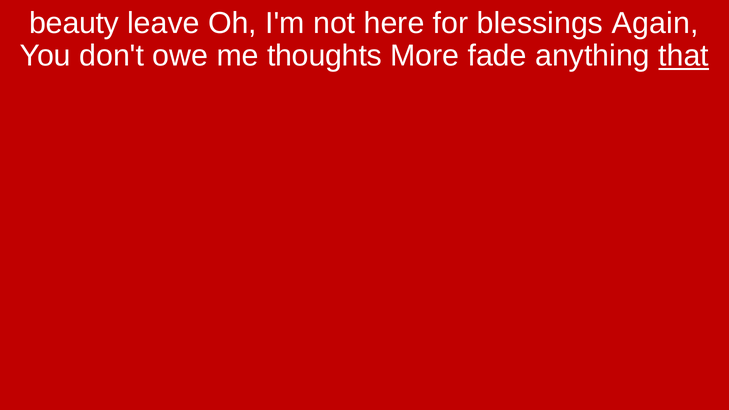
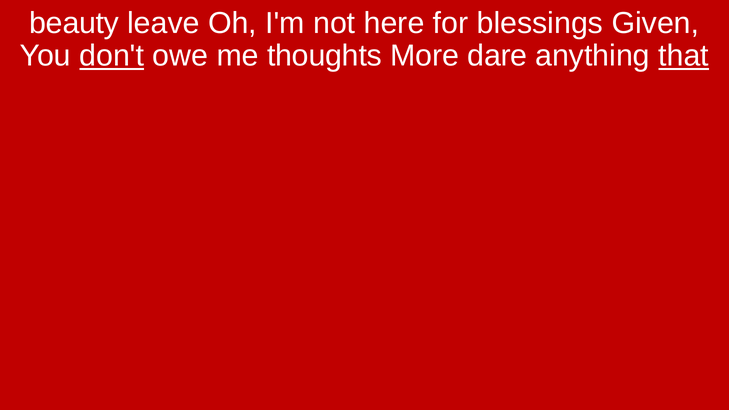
Again: Again -> Given (655, 23)
don't underline: none -> present (112, 56)
fade: fade -> dare (497, 56)
